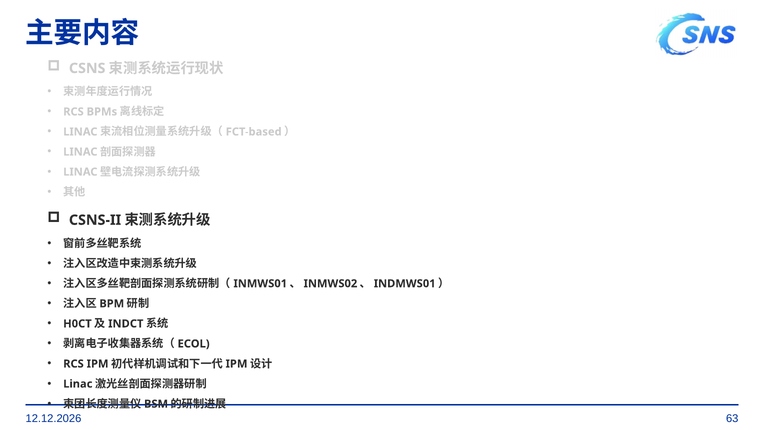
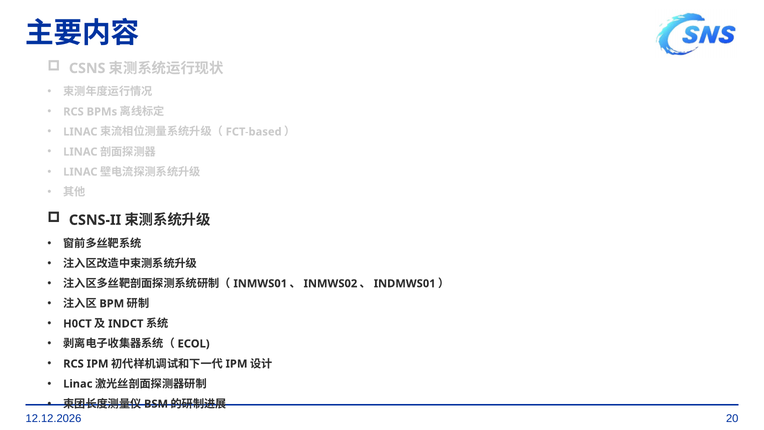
63: 63 -> 20 (732, 418)
